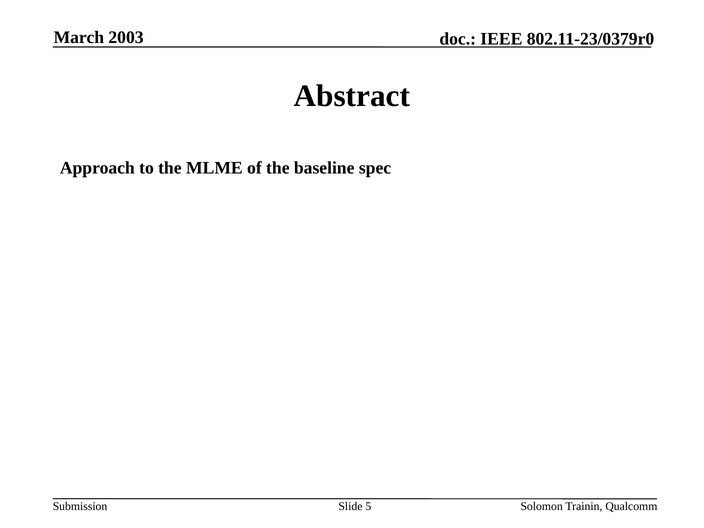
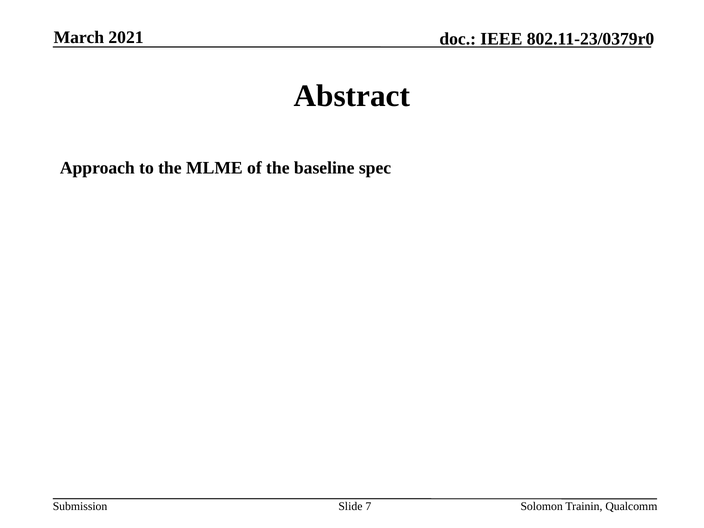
2003: 2003 -> 2021 (126, 37)
5: 5 -> 7 (368, 506)
